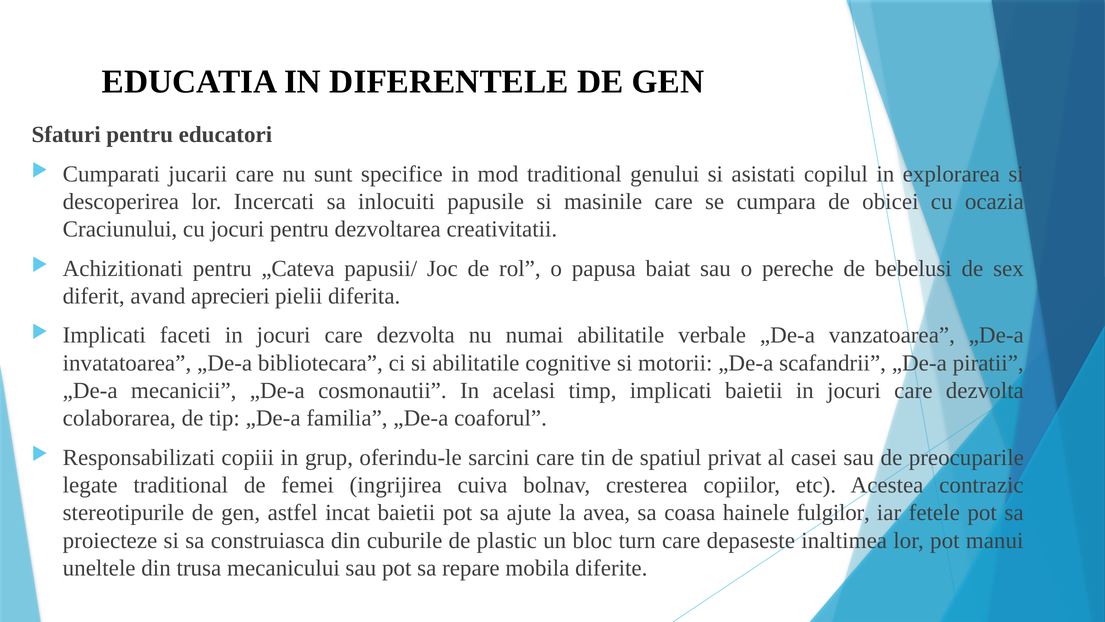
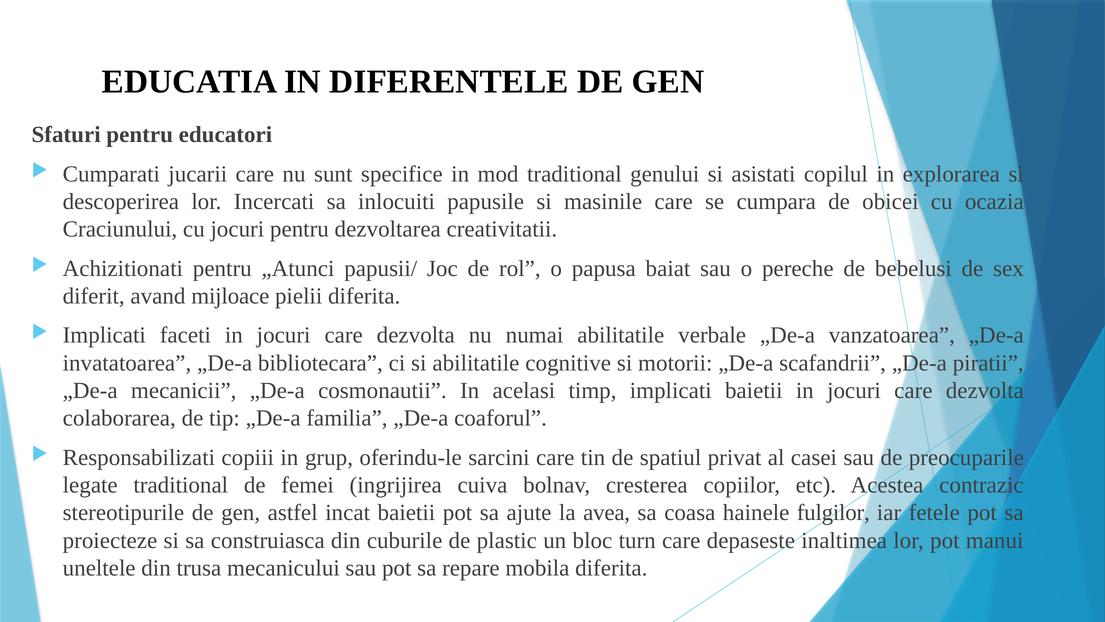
„Cateva: „Cateva -> „Atunci (298, 268)
aprecieri: aprecieri -> mijloace (230, 296)
mobila diferite: diferite -> diferita (611, 568)
